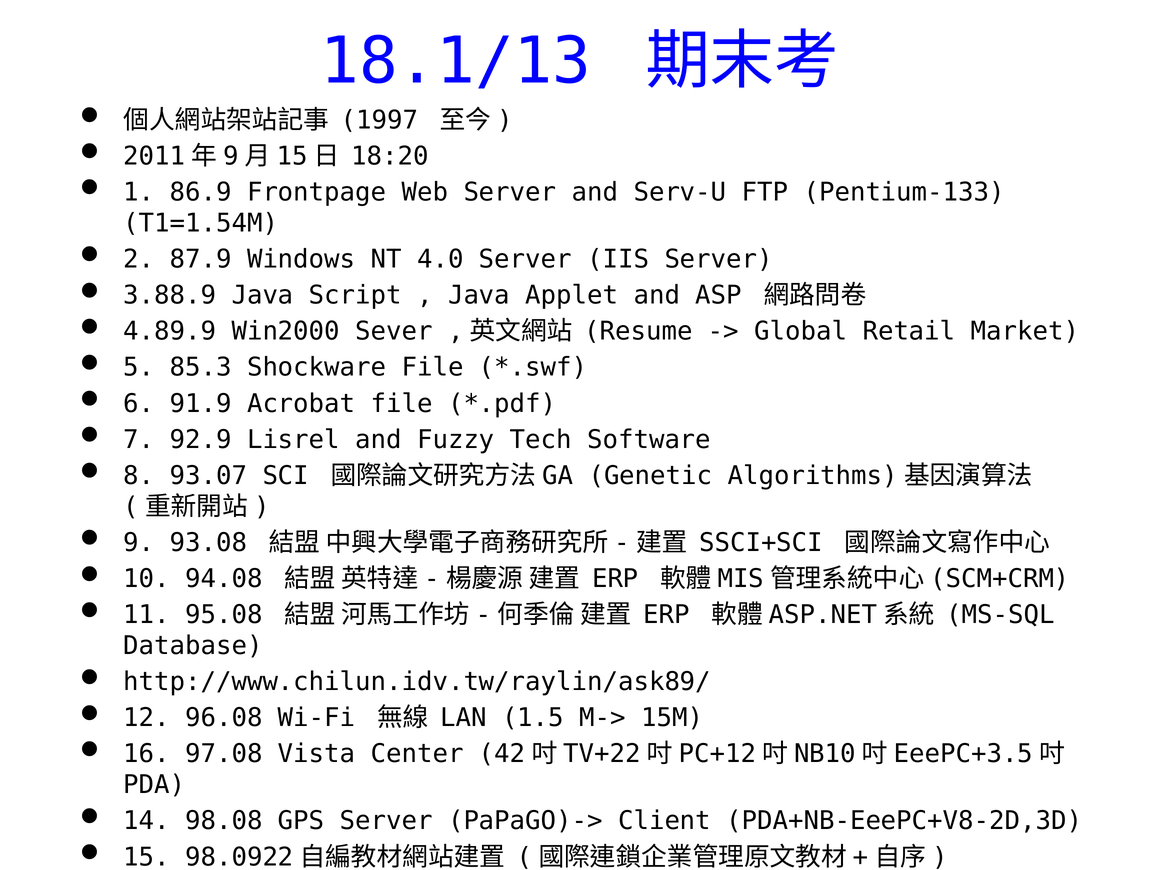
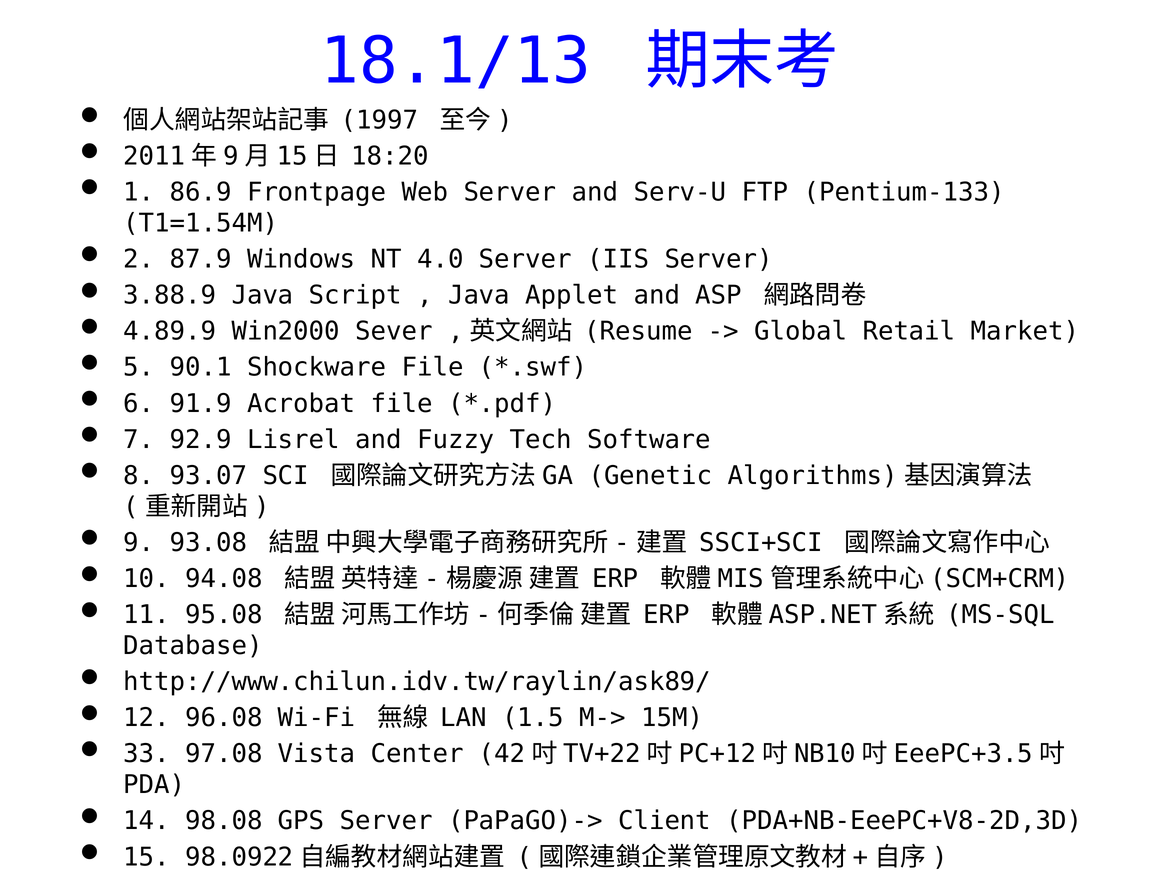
85.3: 85.3 -> 90.1 (201, 367)
16: 16 -> 33 (147, 753)
